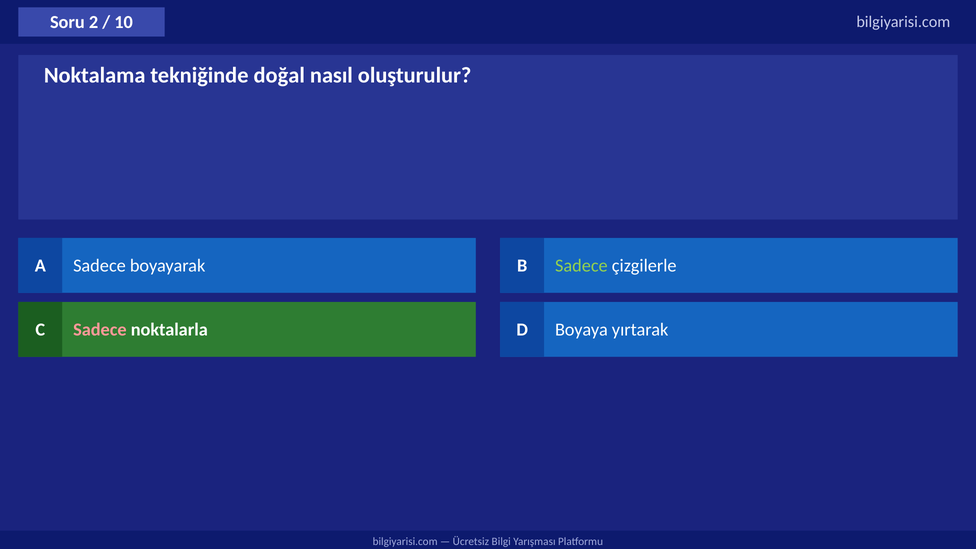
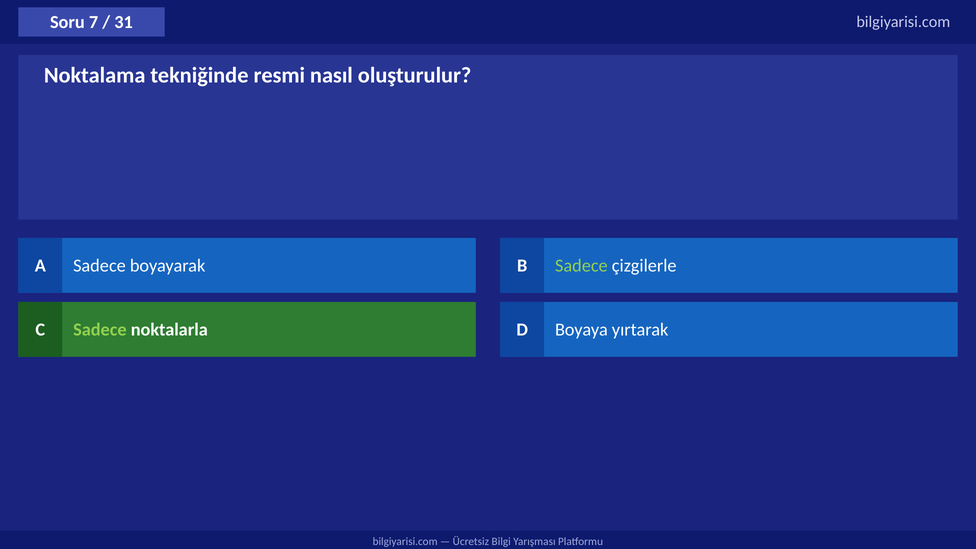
2: 2 -> 7 (94, 22)
10: 10 -> 31 (124, 22)
doğal: doğal -> resmi (279, 75)
Sadece colour: pink -> light green (100, 330)
